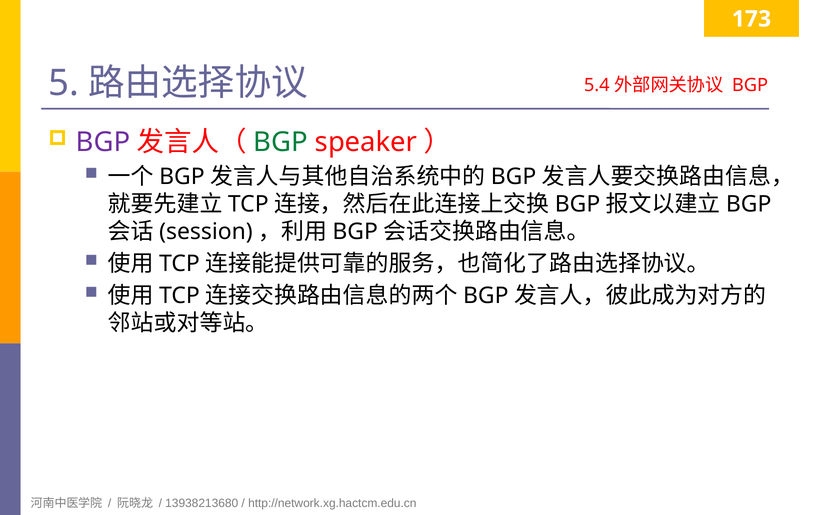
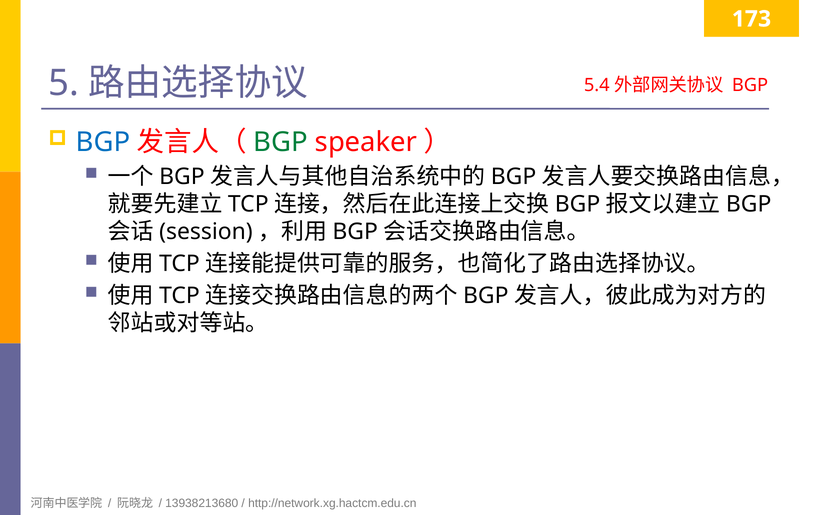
BGP colour: purple -> blue (103, 142)
